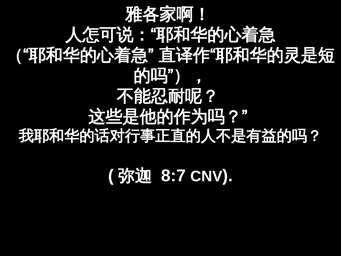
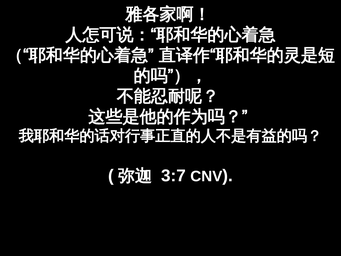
8:7: 8:7 -> 3:7 (173, 176)
